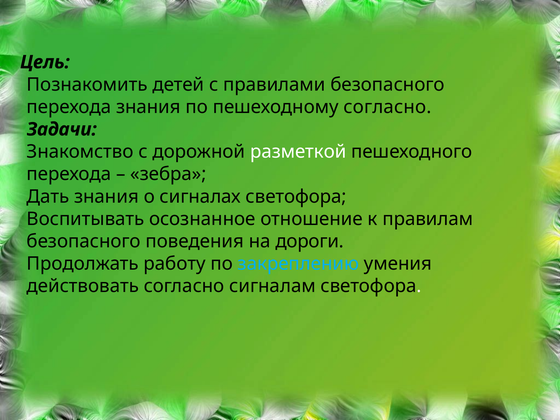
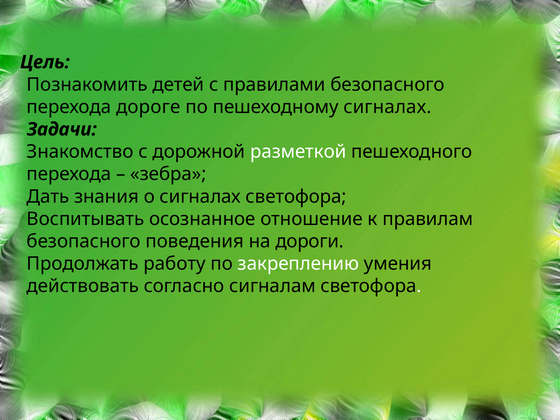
перехода знания: знания -> дороге (148, 107)
пешеходному согласно: согласно -> сигналах (387, 107)
закреплению colour: light blue -> white (298, 264)
